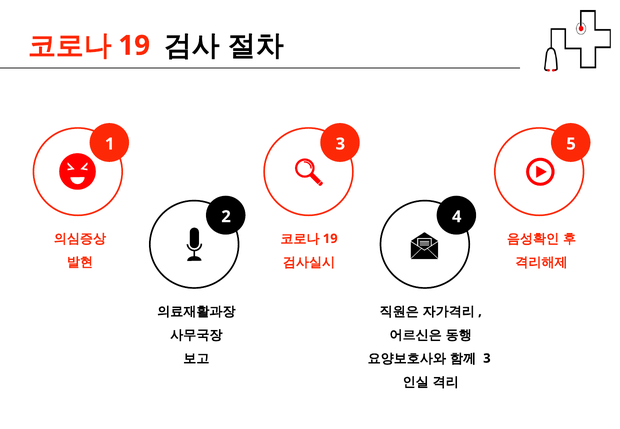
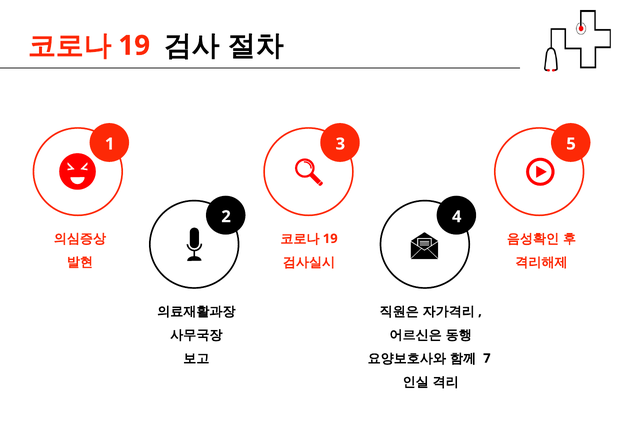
3: 3 -> 7 (487, 359)
